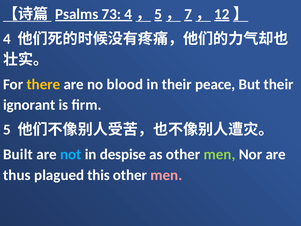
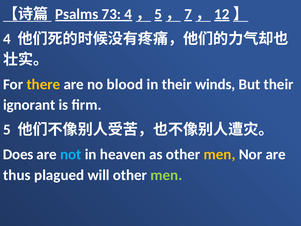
peace: peace -> winds (215, 84)
Built: Built -> Does (18, 154)
despise: despise -> heaven (123, 154)
men colour: light green -> yellow (220, 154)
this: this -> will (99, 175)
men colour: pink -> light green (166, 175)
